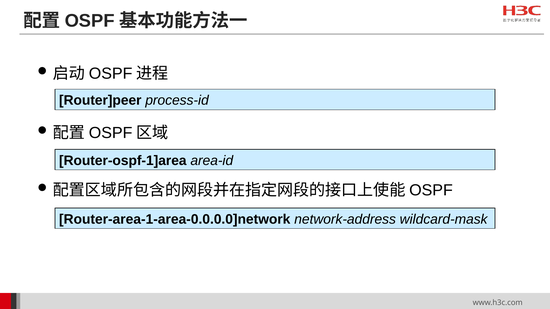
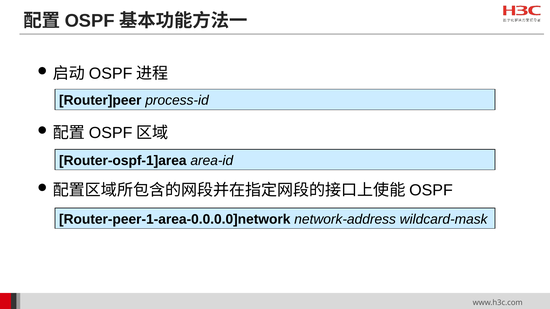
Router-area-1-area-0.0.0.0]network: Router-area-1-area-0.0.0.0]network -> Router-peer-1-area-0.0.0.0]network (175, 220)
